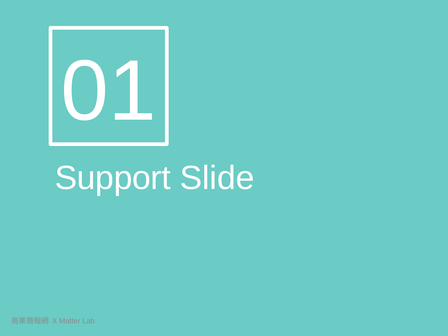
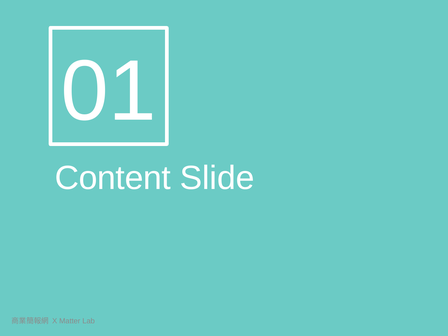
Support: Support -> Content (113, 178)
